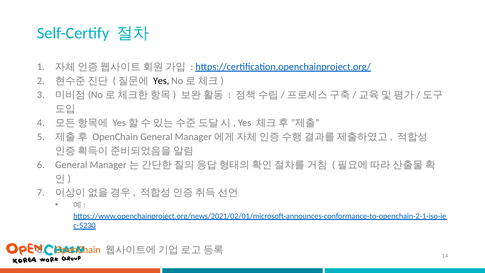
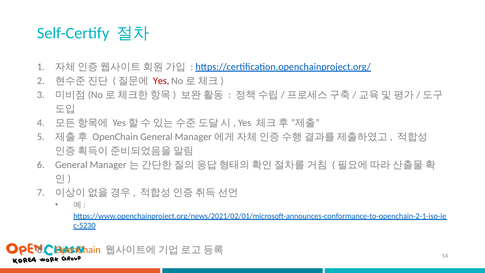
Yes colour: black -> red (161, 81)
